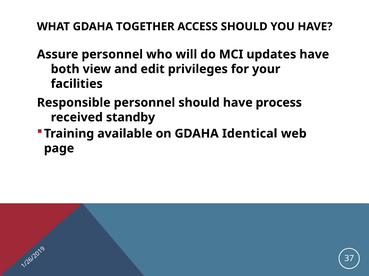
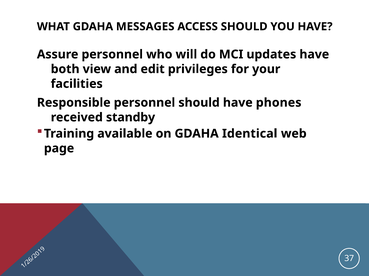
TOGETHER: TOGETHER -> MESSAGES (145, 27)
process: process -> phones (279, 103)
